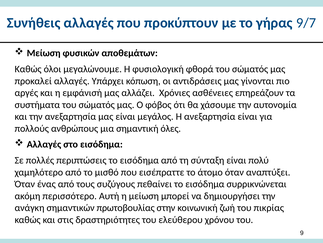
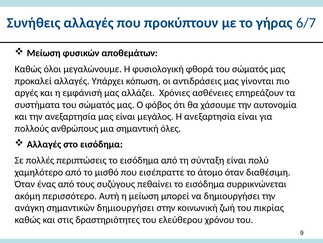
9/7: 9/7 -> 6/7 (306, 23)
αναπτύξει: αναπτύξει -> διαθέσιμη (268, 172)
σημαντικών πρωτοβουλίας: πρωτοβουλίας -> δημιουργήσει (126, 207)
